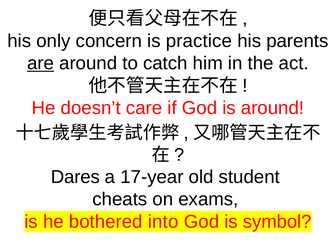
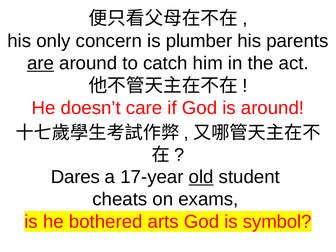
practice: practice -> plumber (199, 41)
old underline: none -> present (201, 177)
into: into -> arts (163, 222)
